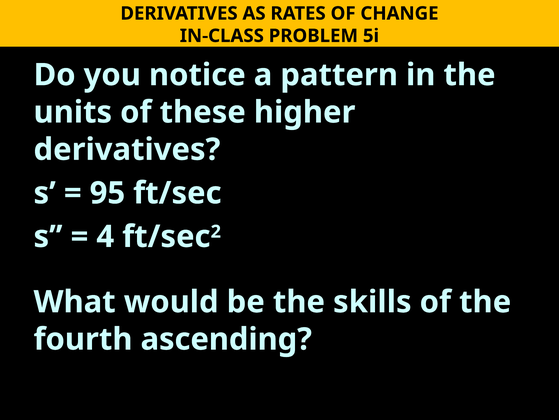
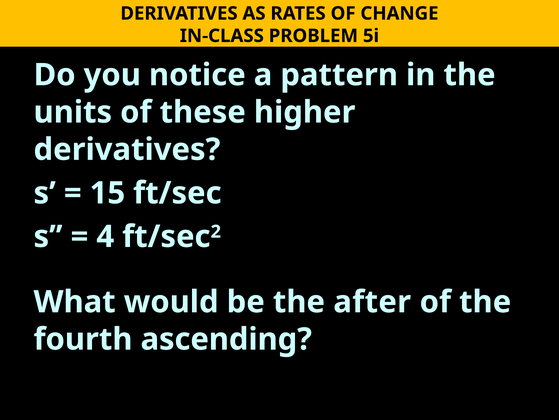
95: 95 -> 15 (107, 193)
skills: skills -> after (372, 301)
